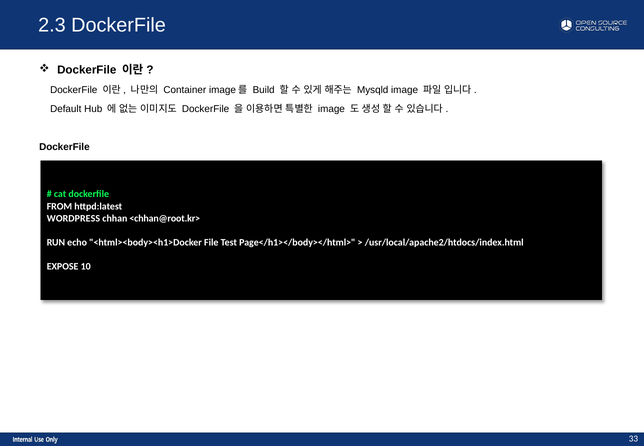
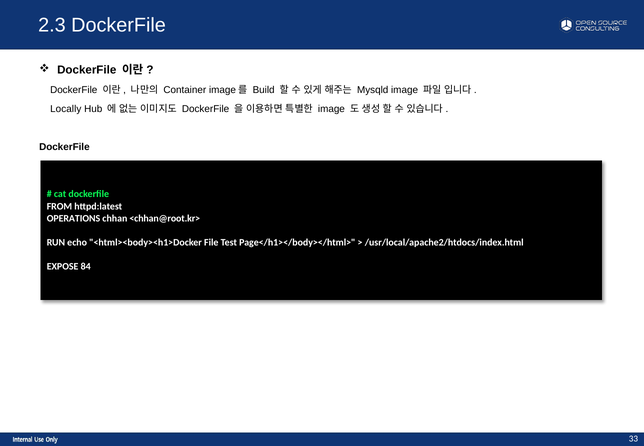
Default: Default -> Locally (66, 109)
WORDPRESS: WORDPRESS -> OPERATIONS (74, 218)
10: 10 -> 84 (86, 267)
